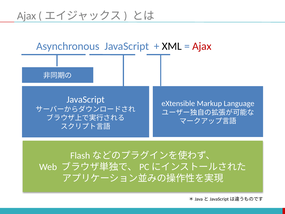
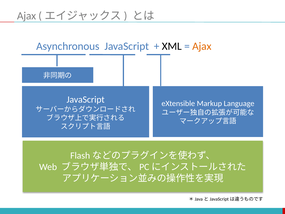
Ajax colour: red -> orange (202, 46)
